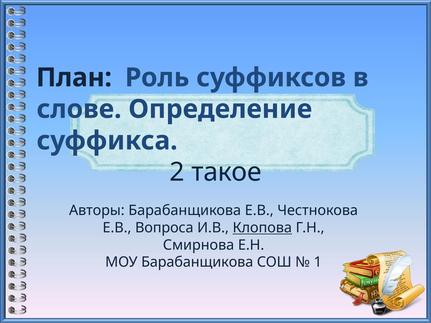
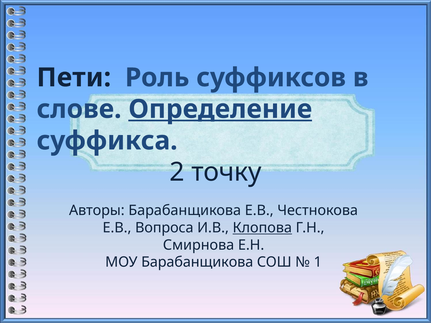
План: План -> Пети (74, 78)
Определение underline: none -> present (220, 109)
такое: такое -> точку (226, 172)
